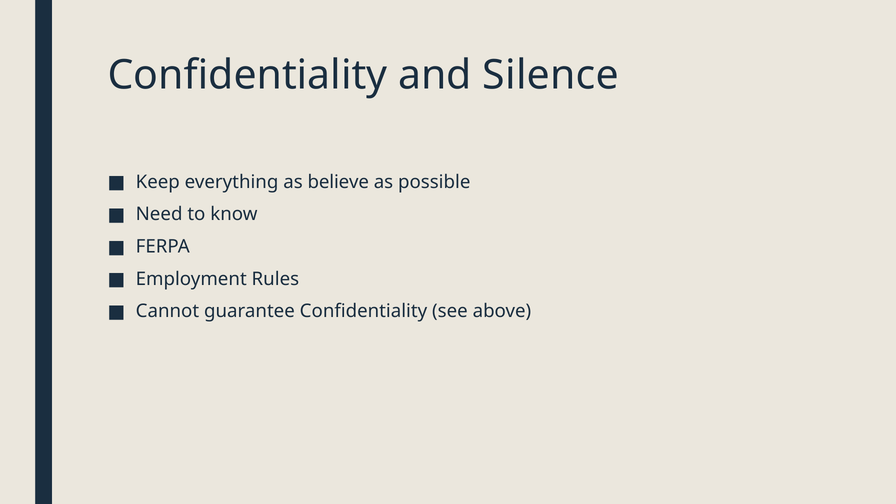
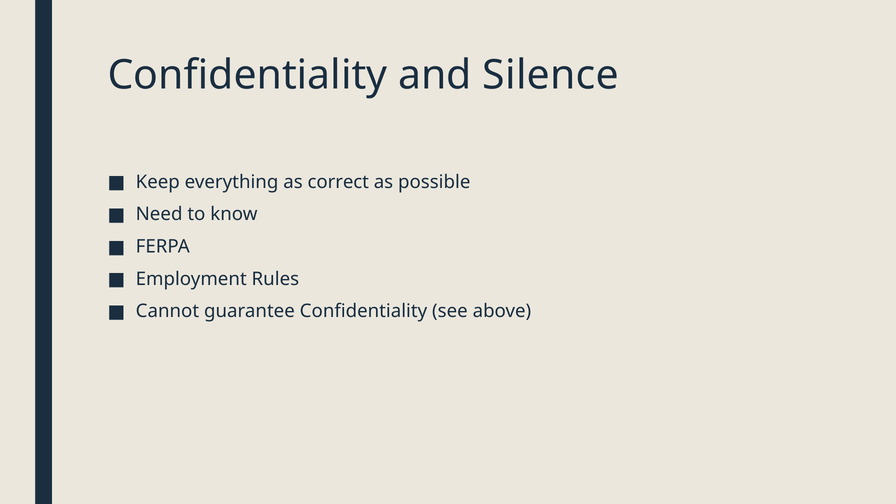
believe: believe -> correct (338, 182)
